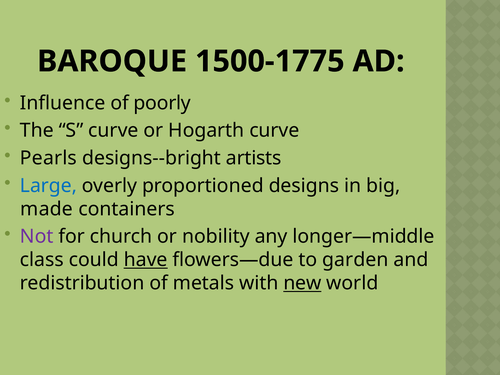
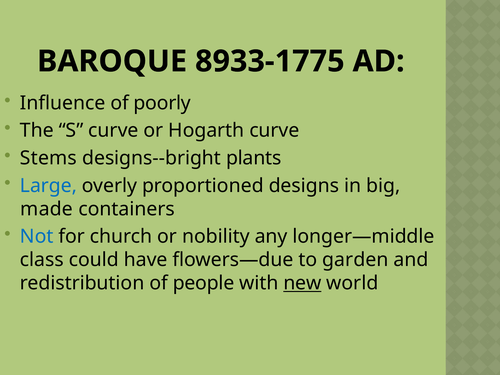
1500-1775: 1500-1775 -> 8933-1775 (270, 61)
Pearls: Pearls -> Stems (48, 158)
artists: artists -> plants (254, 158)
Not colour: purple -> blue (37, 236)
have underline: present -> none (146, 260)
metals: metals -> people (204, 283)
